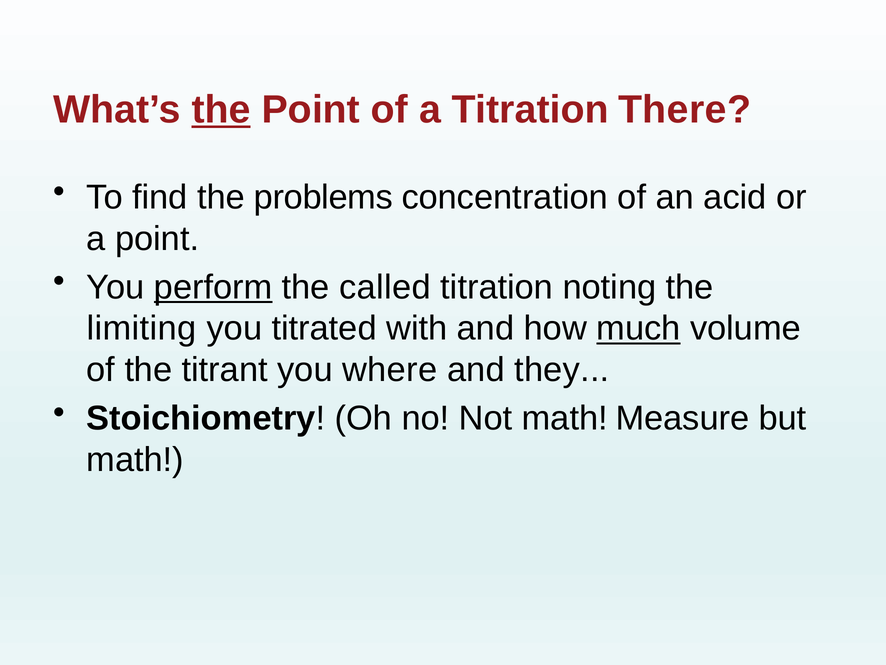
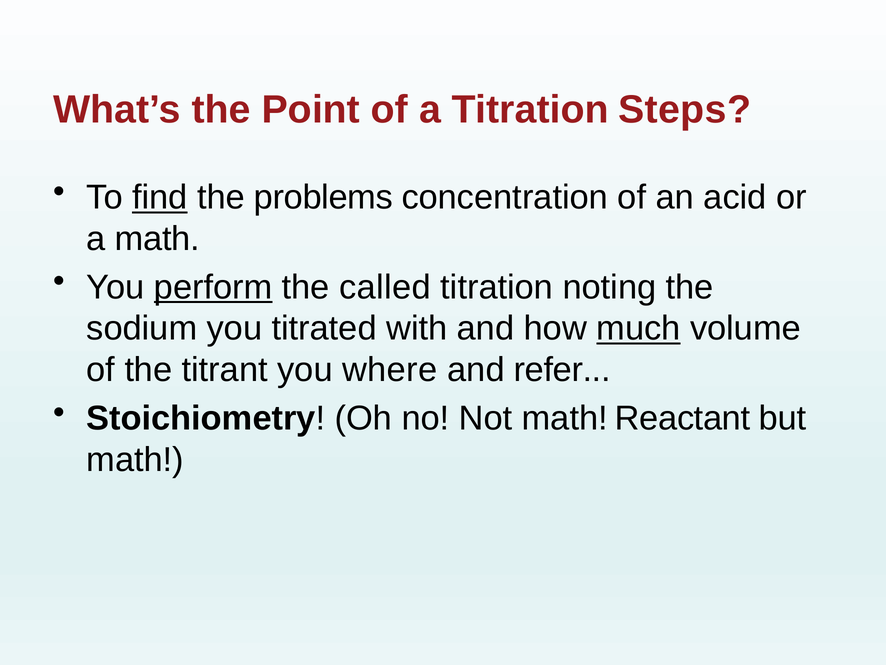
the underline: present -> none (221, 110)
There: There -> Steps (685, 110)
find underline: none -> present (160, 197)
a point: point -> math (157, 239)
limiting: limiting -> sodium (142, 328)
they: they -> refer (562, 370)
Measure: Measure -> Reactant (683, 418)
